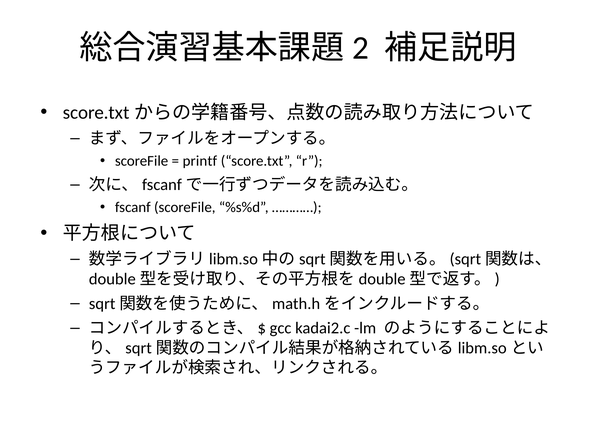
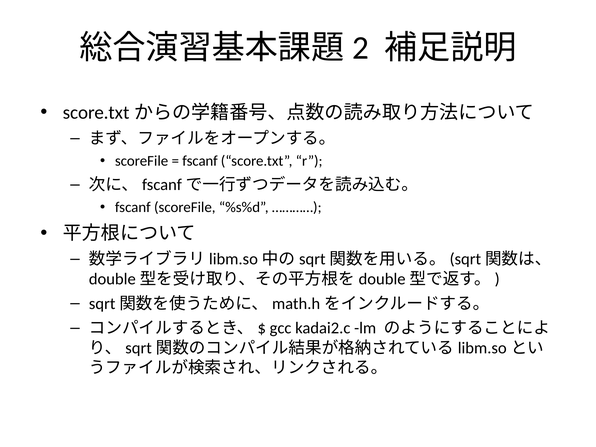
printf: printf -> fscanf (200, 161)
